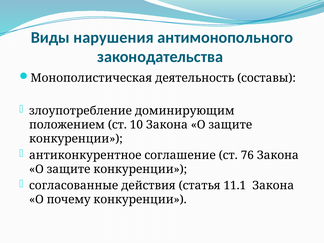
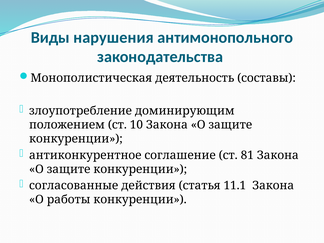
76: 76 -> 81 (247, 155)
почему: почему -> работы (69, 200)
